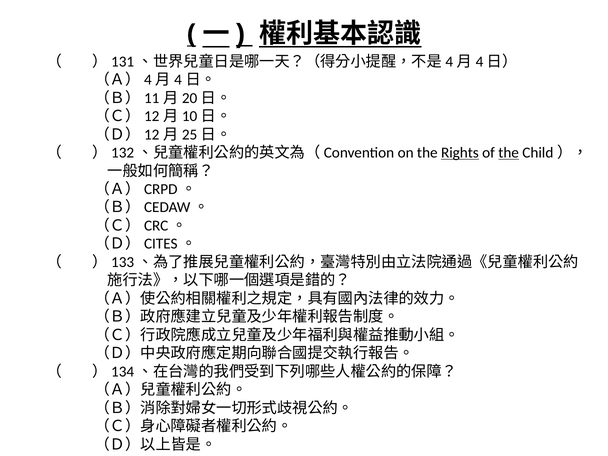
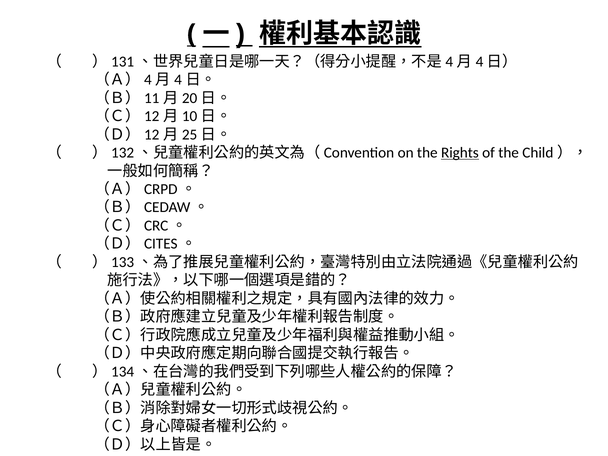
the underline: present -> none (509, 153)
